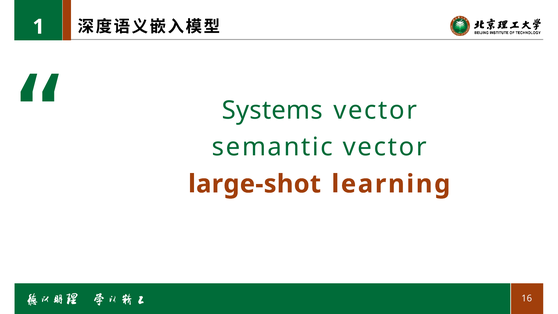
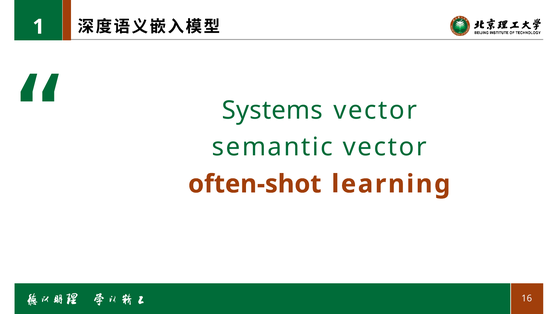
large-shot: large-shot -> often-shot (255, 184)
